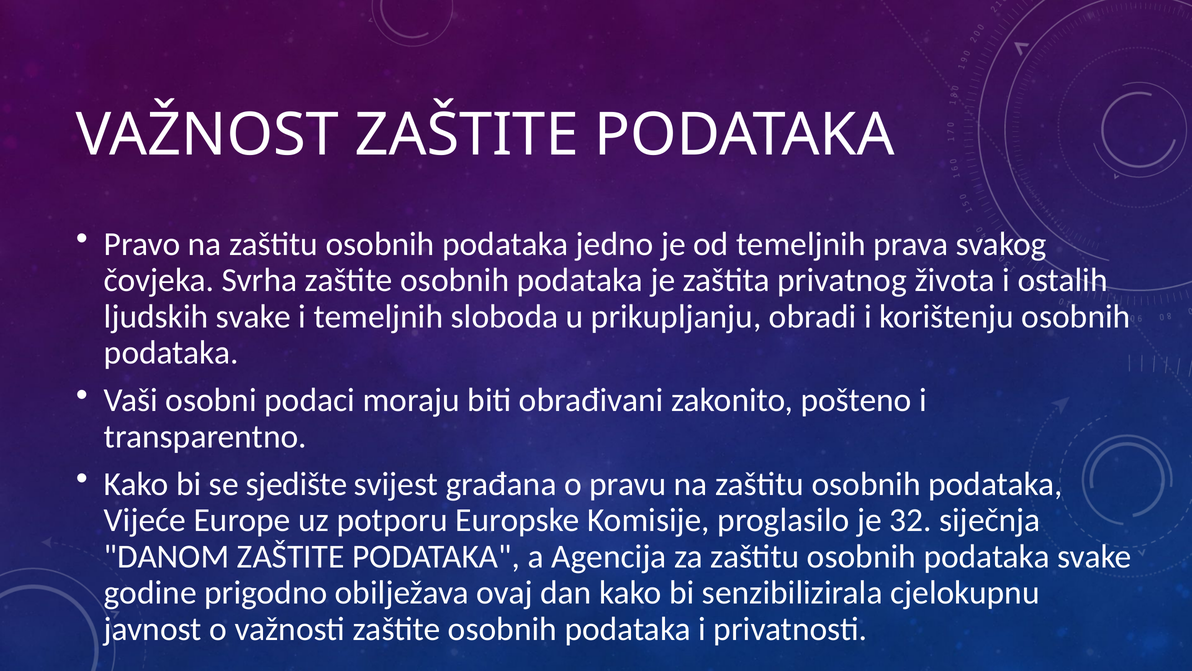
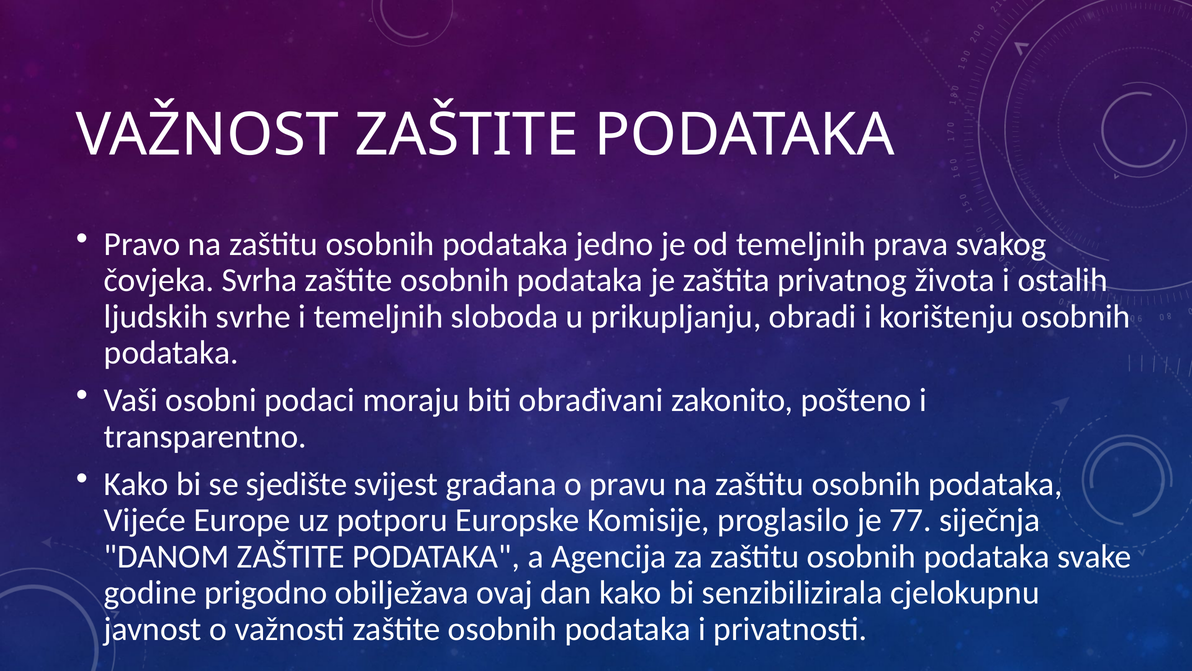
ljudskih svake: svake -> svrhe (253, 316)
32: 32 -> 77 (911, 520)
